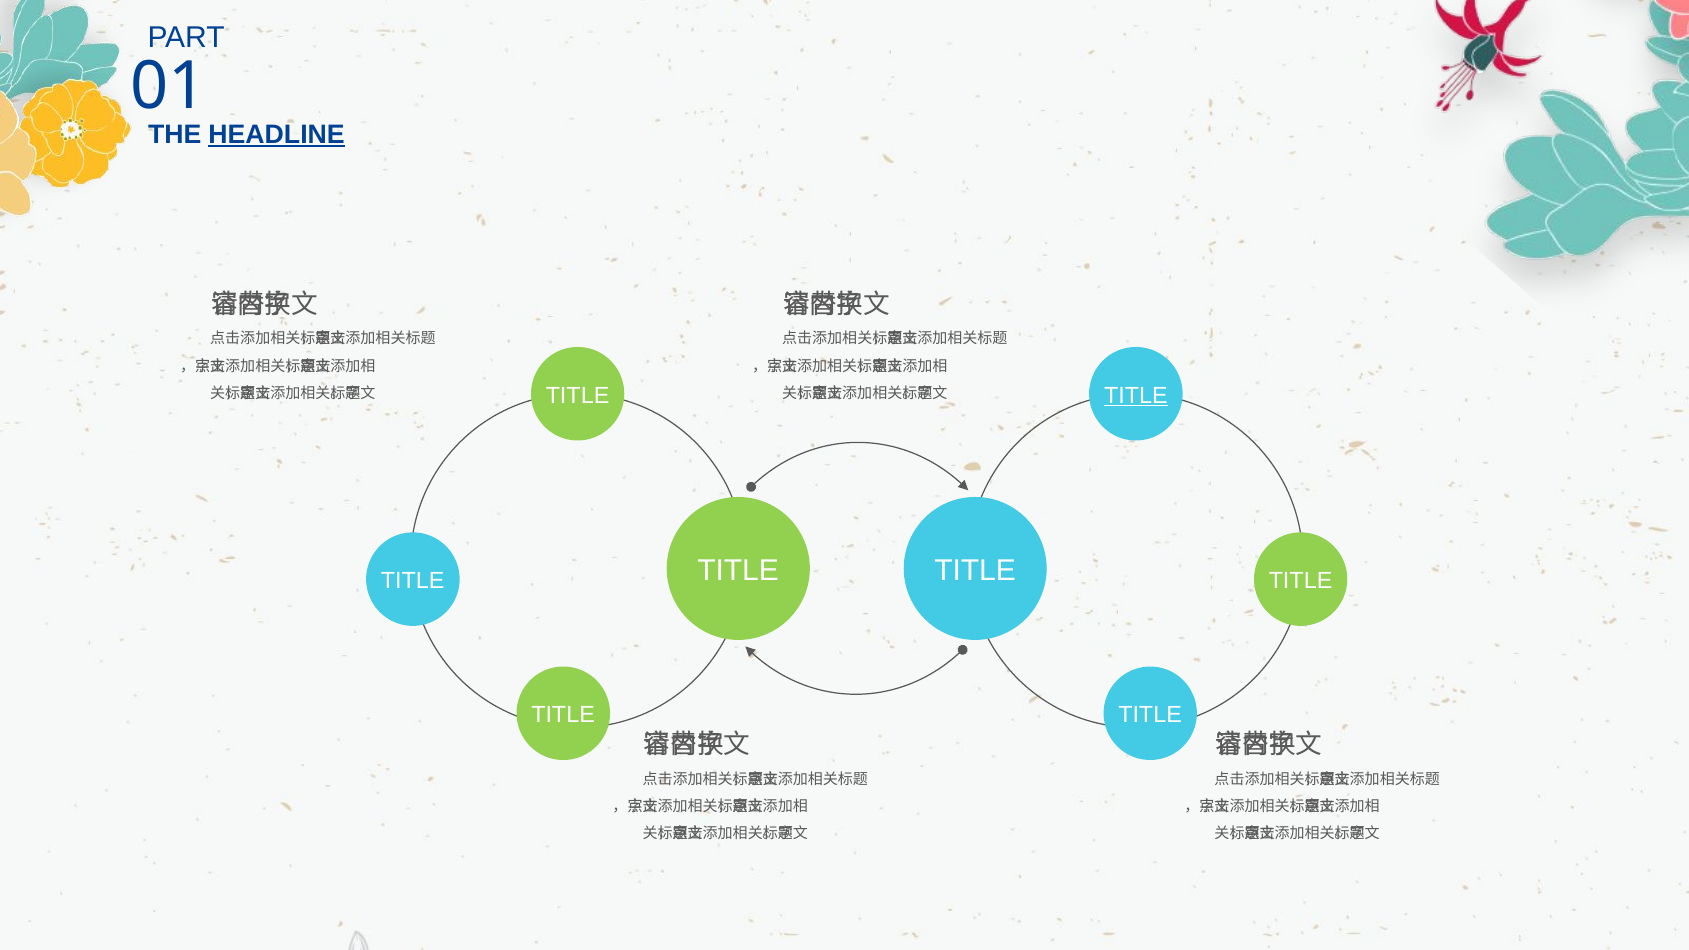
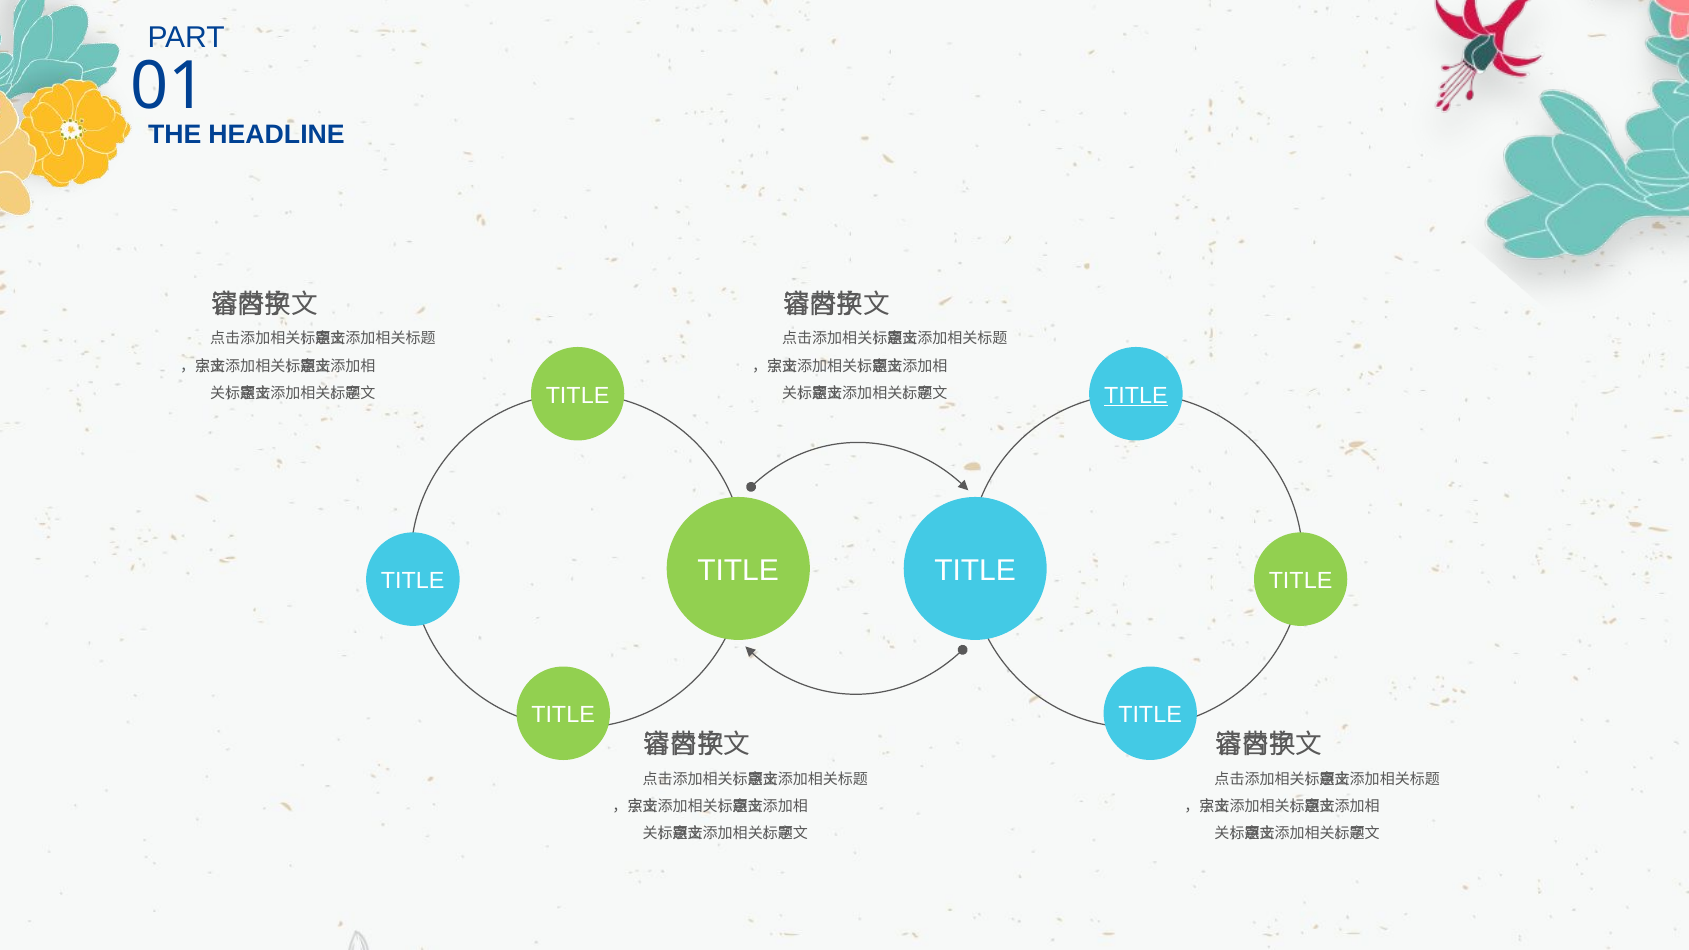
HEADLINE underline: present -> none (277, 135)
